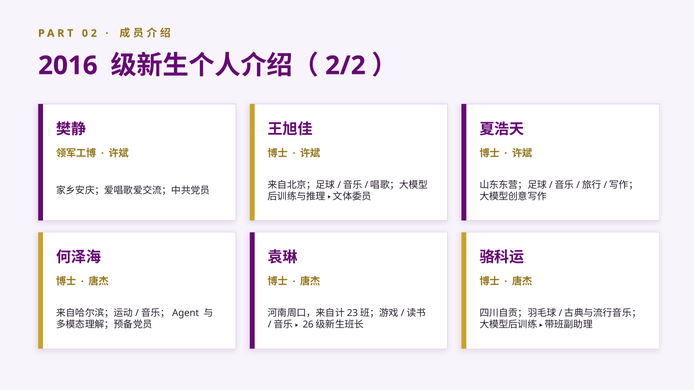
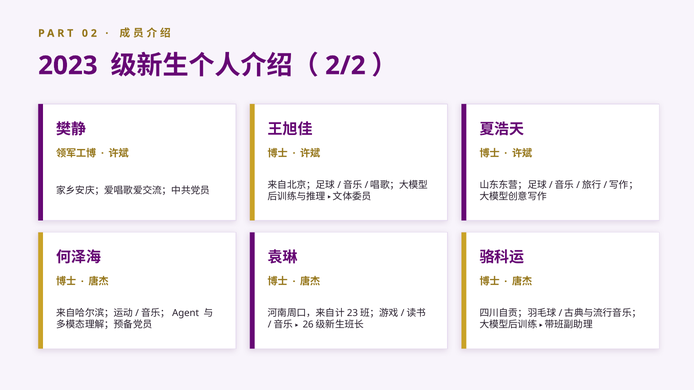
2016: 2016 -> 2023 (68, 66)
